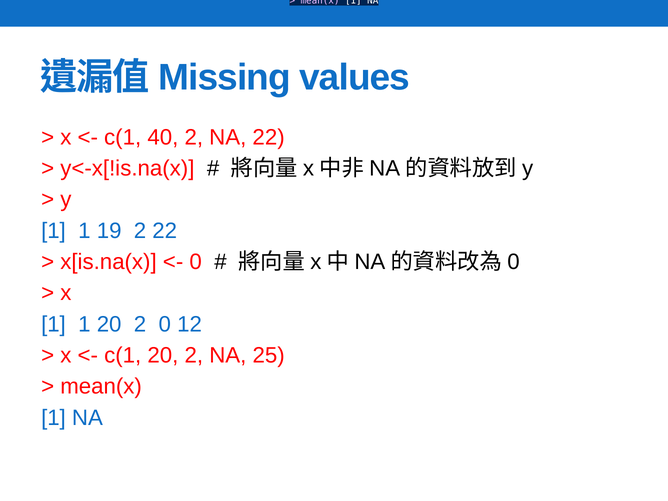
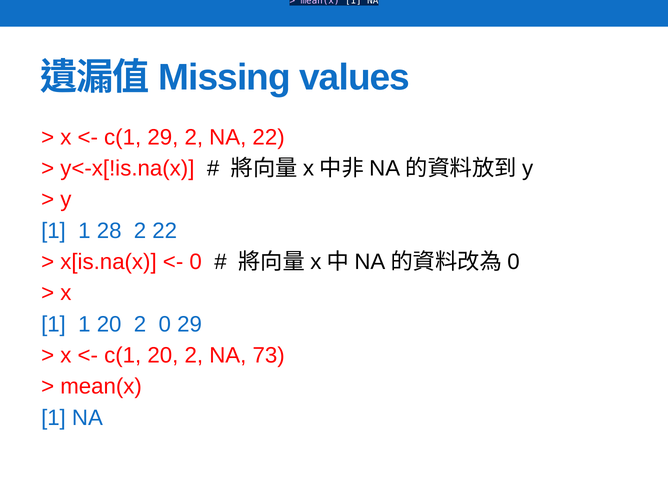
c(1 40: 40 -> 29 (163, 137)
19: 19 -> 28 (109, 231)
0 12: 12 -> 29 (190, 324)
25: 25 -> 73 (269, 355)
